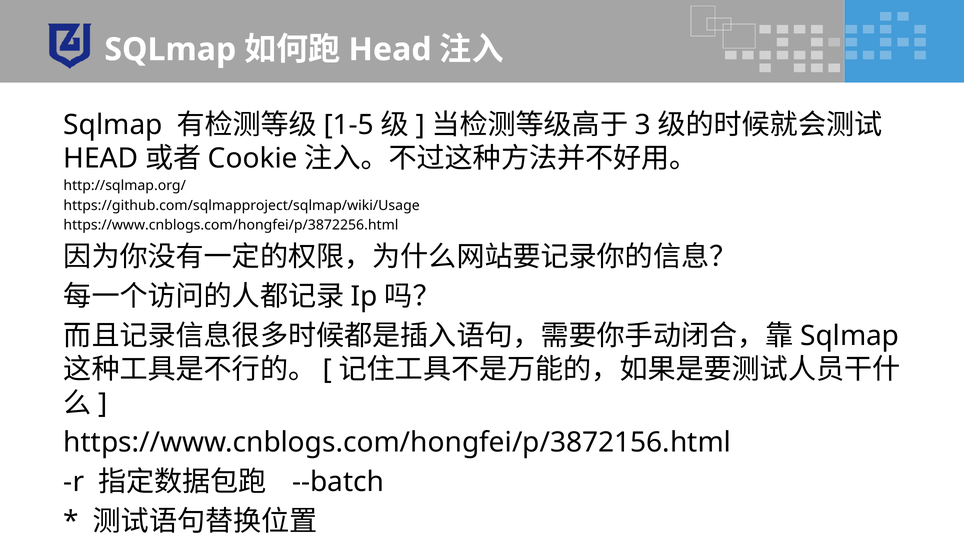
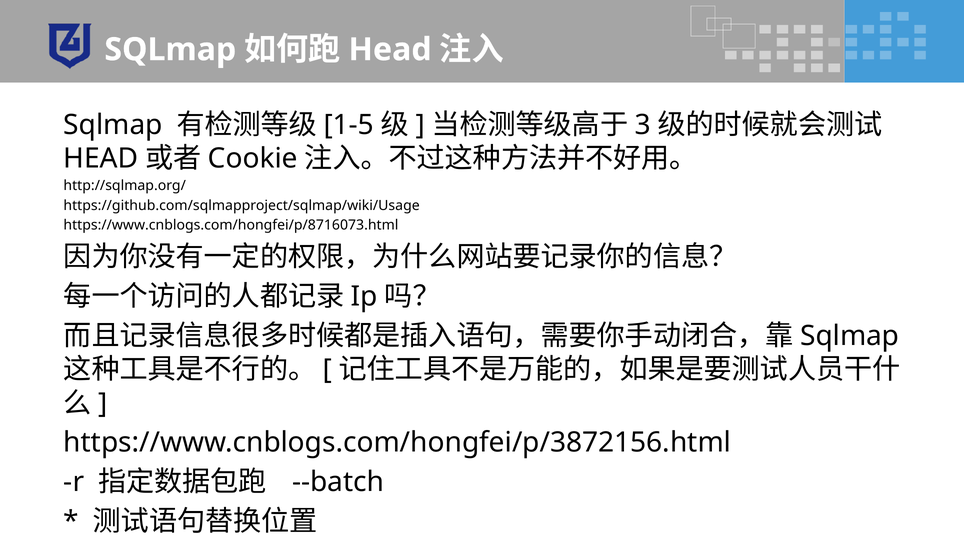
https://www.cnblogs.com/hongfei/p/3872256.html: https://www.cnblogs.com/hongfei/p/3872256.html -> https://www.cnblogs.com/hongfei/p/8716073.html (231, 225)
